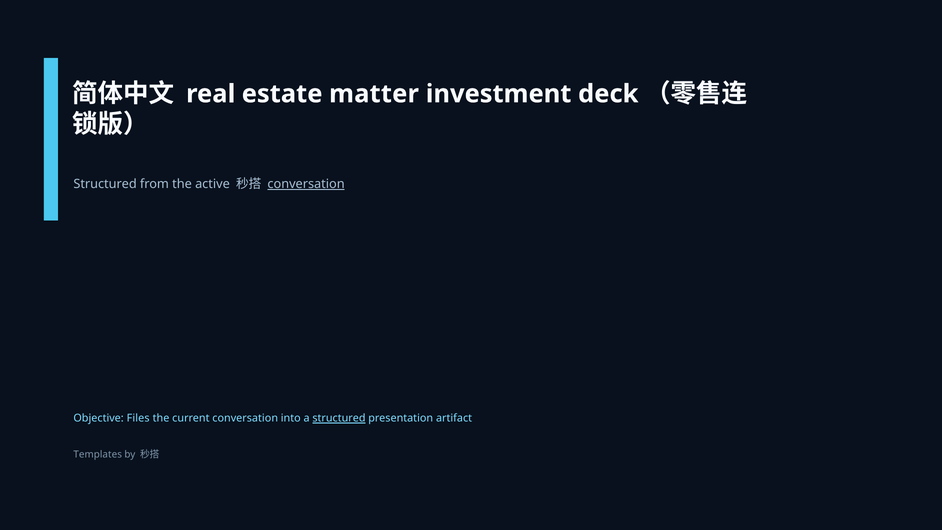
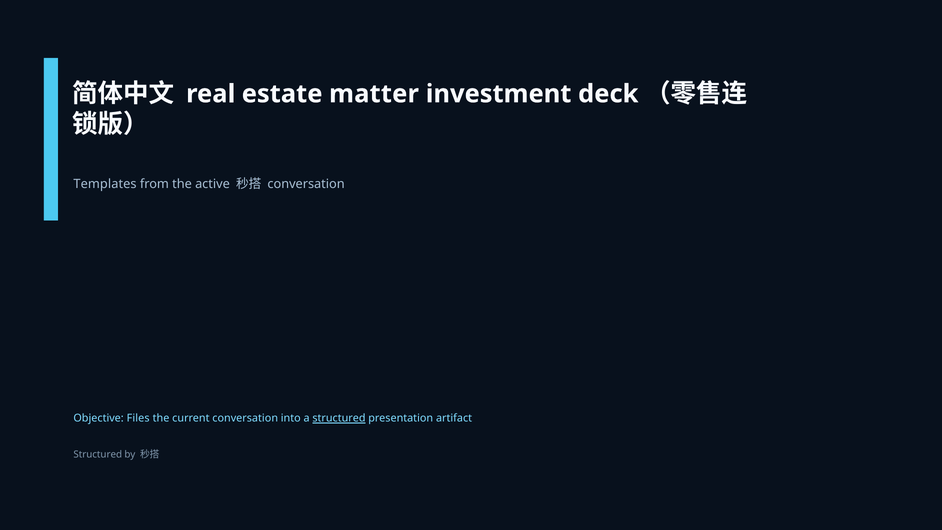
Structured: Structured -> Templates (105, 184)
conversation underline: present -> none (306, 184)
Templates: Templates -> Structured (98, 454)
